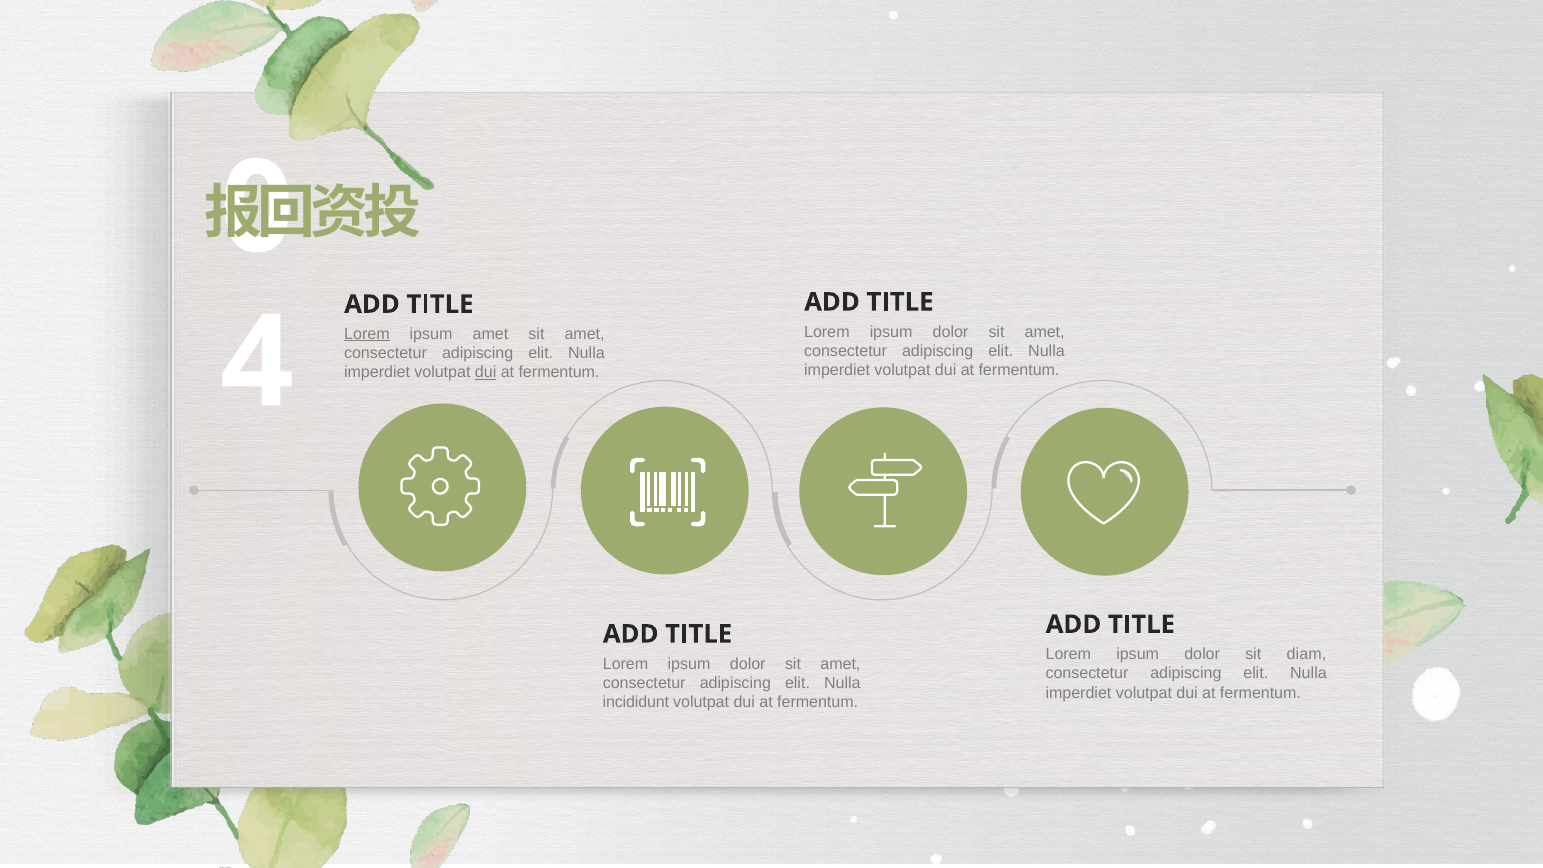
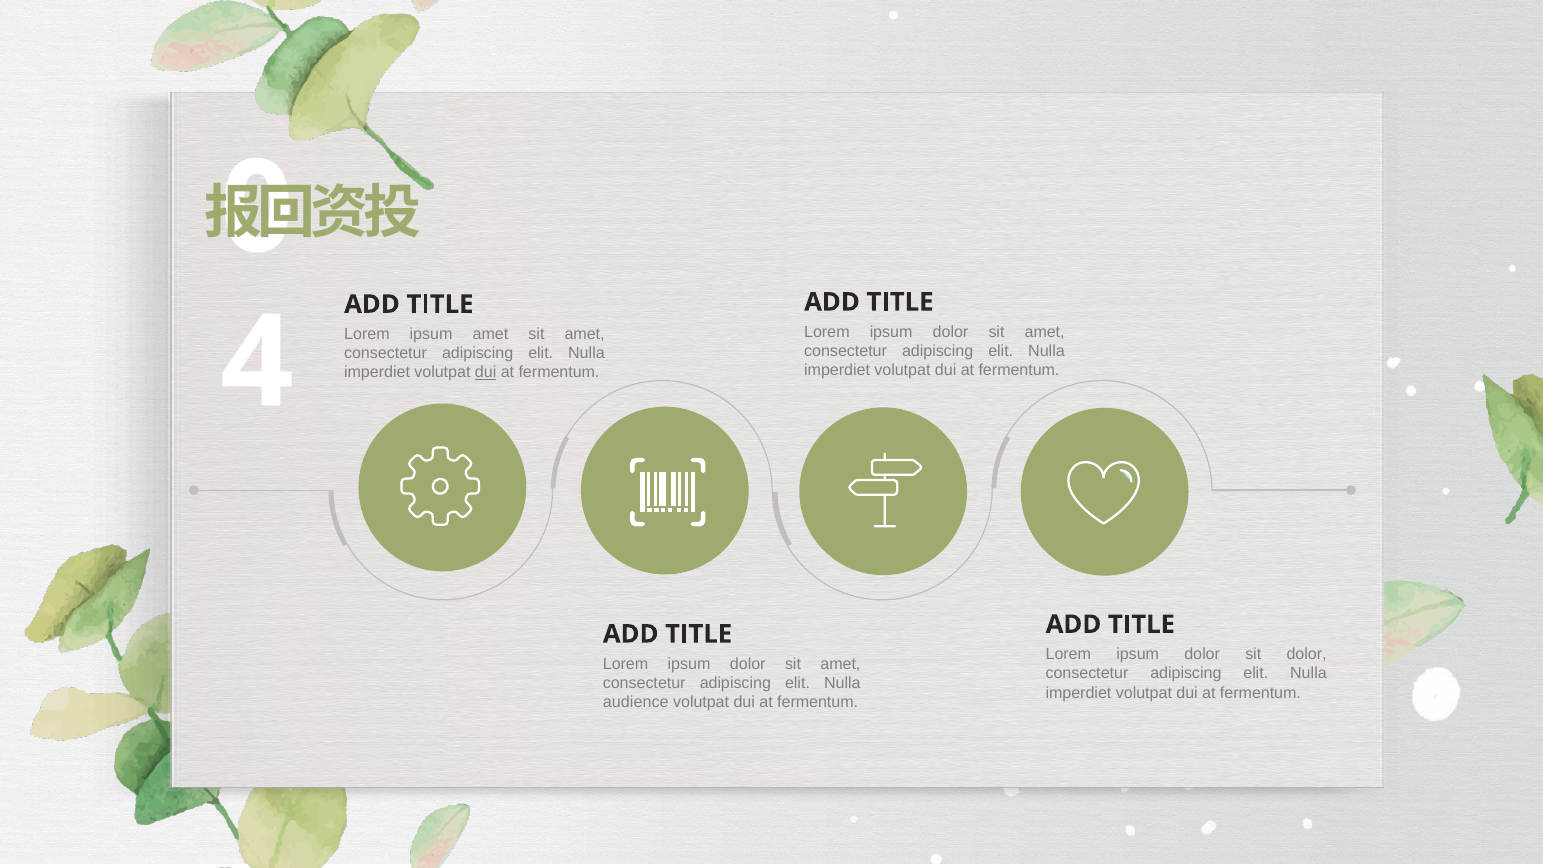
Lorem underline: present -> none (367, 334)
sit diam: diam -> dolor (1307, 654)
incididunt: incididunt -> audience (636, 702)
